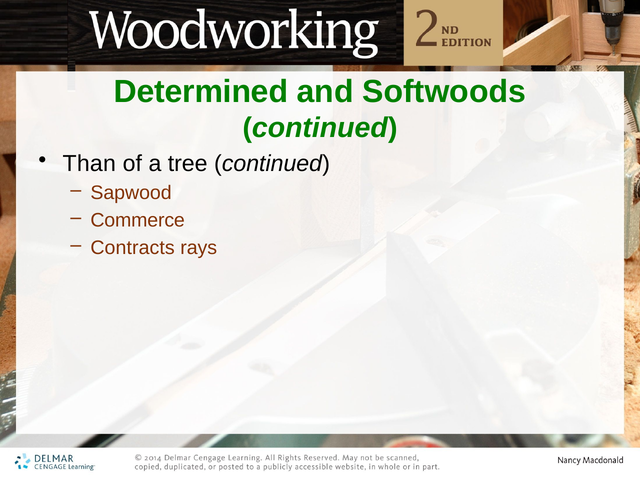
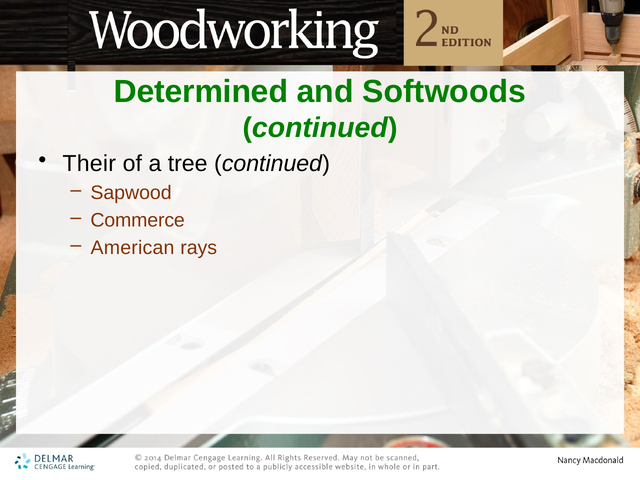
Than: Than -> Their (89, 164)
Contracts: Contracts -> American (133, 248)
